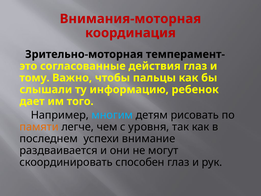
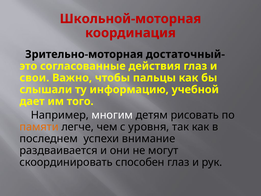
Внимания-моторная: Внимания-моторная -> Школьной-моторная (130, 19)
темперамент-: темперамент- -> достаточный- (185, 54)
тому: тому -> свои (34, 78)
ребенок: ребенок -> учебной (195, 89)
многим colour: light blue -> white (112, 115)
